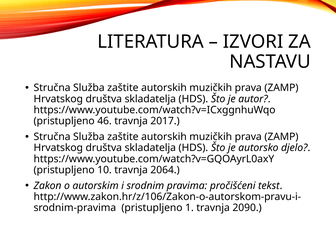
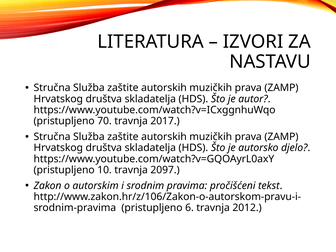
46: 46 -> 70 (104, 121)
2064: 2064 -> 2097 (165, 170)
1: 1 -> 6 (189, 208)
2090: 2090 -> 2012 (247, 208)
